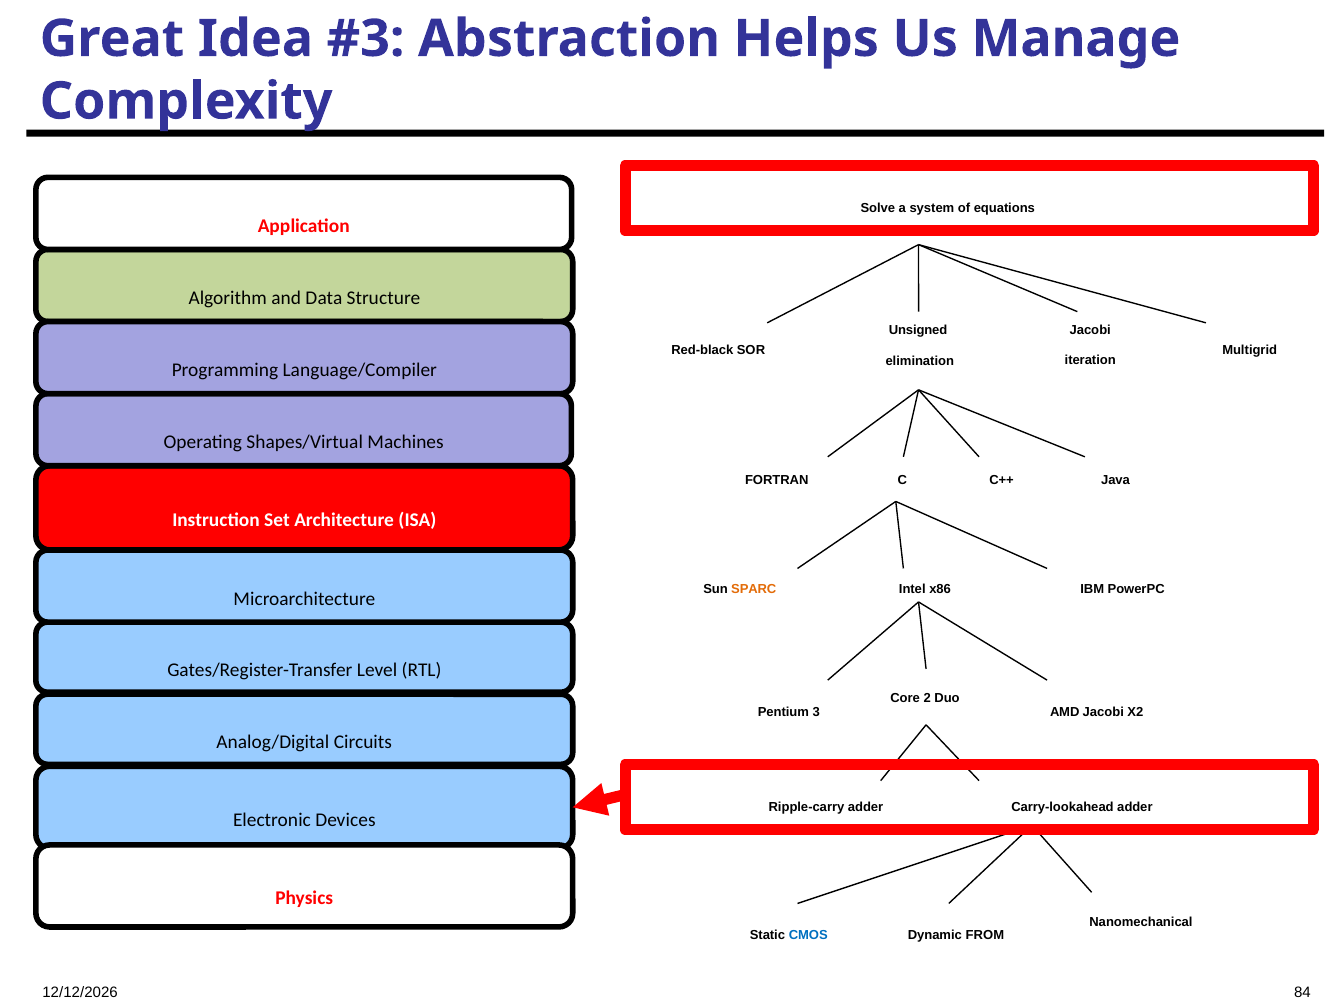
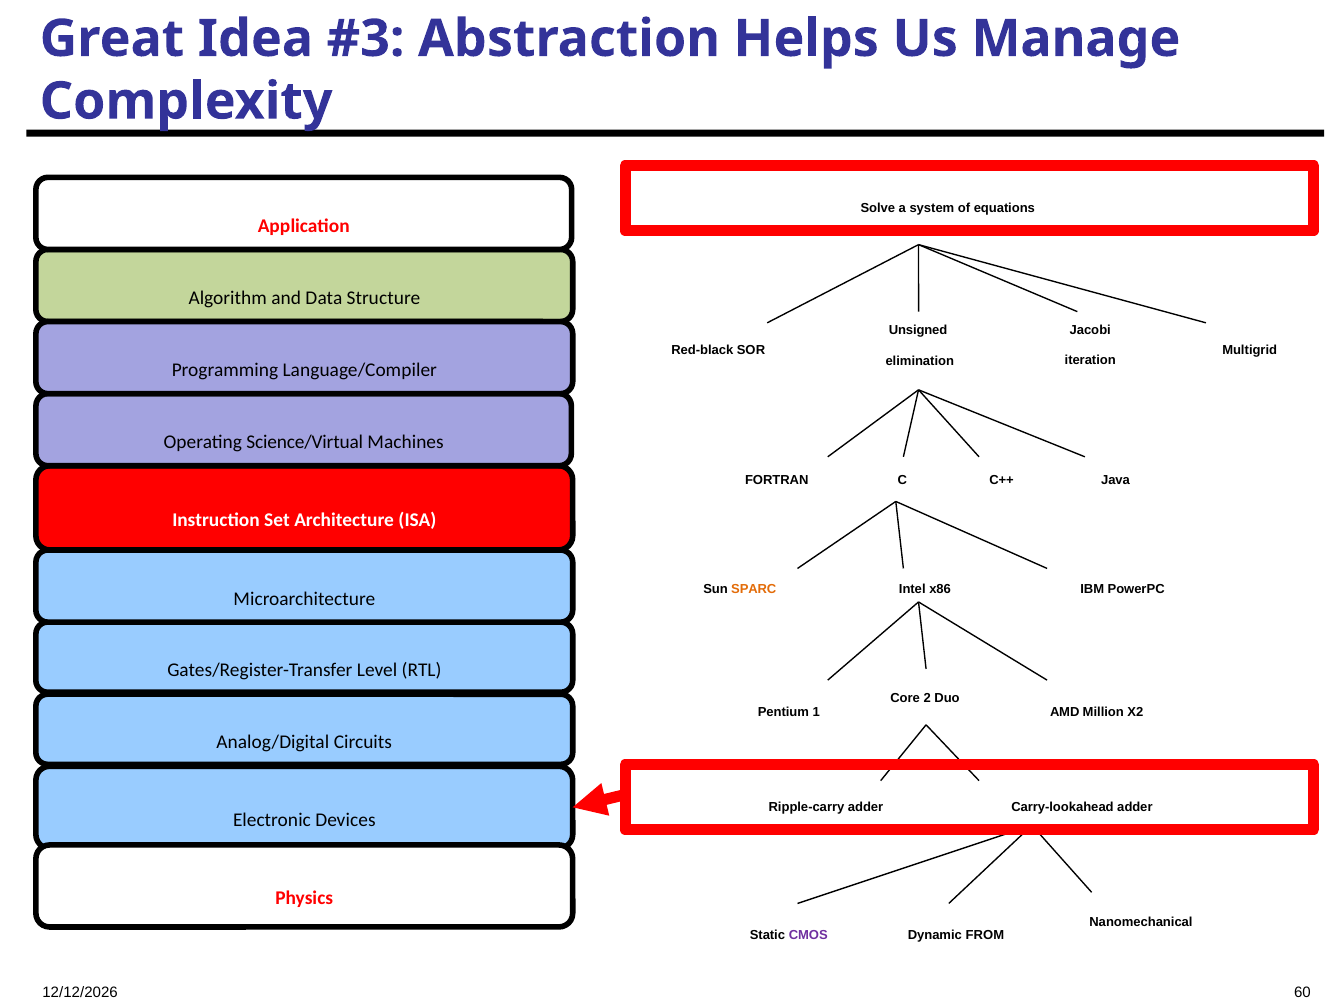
Shapes/Virtual: Shapes/Virtual -> Science/Virtual (305, 442)
3: 3 -> 1 (816, 712)
AMD Jacobi: Jacobi -> Million (1103, 712)
CMOS colour: blue -> purple (808, 935)
84: 84 -> 60 (1302, 992)
